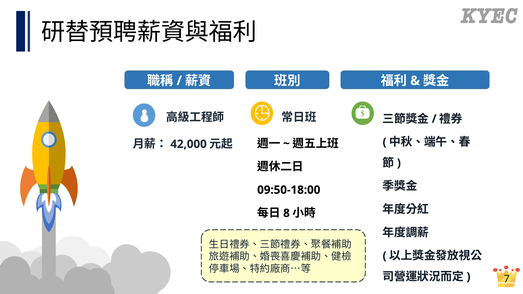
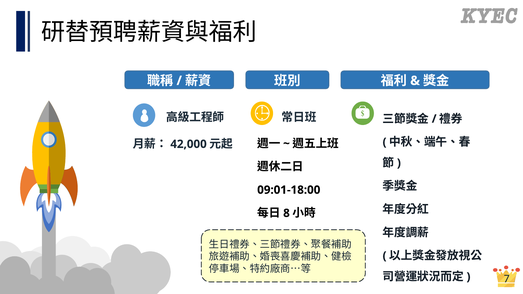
09:50-18:00: 09:50-18:00 -> 09:01-18:00 (289, 190)
